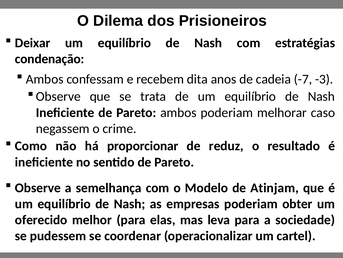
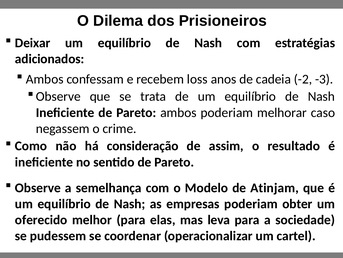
condenação: condenação -> adicionados (50, 59)
dita: dita -> loss (197, 79)
-7: -7 -> -2 (303, 79)
proporcionar: proporcionar -> consideração (143, 146)
reduz: reduz -> assim (226, 146)
